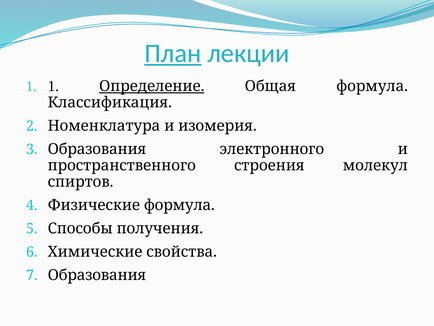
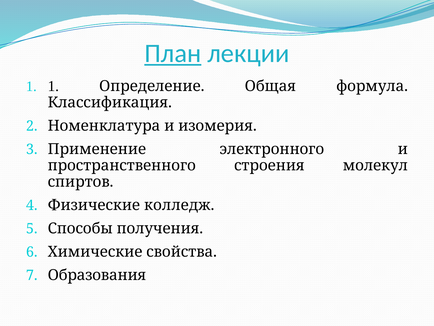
Определение underline: present -> none (152, 86)
Образования: Образования -> Применение (97, 149)
Физические формула: формула -> колледж (179, 205)
